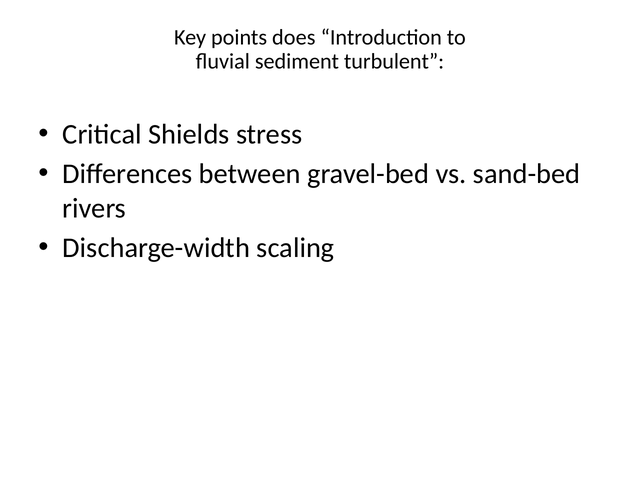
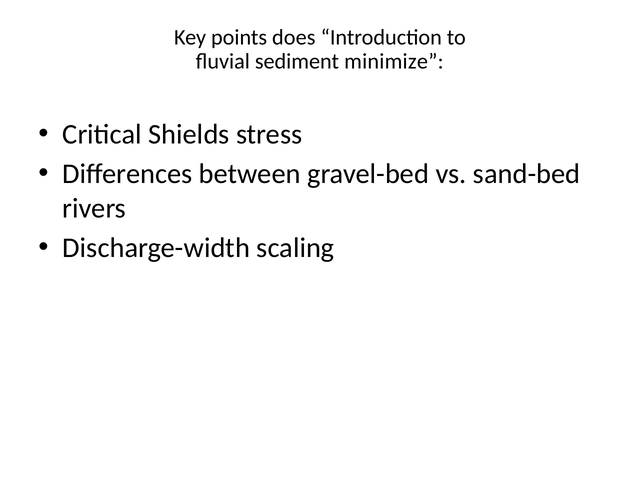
turbulent: turbulent -> minimize (394, 61)
